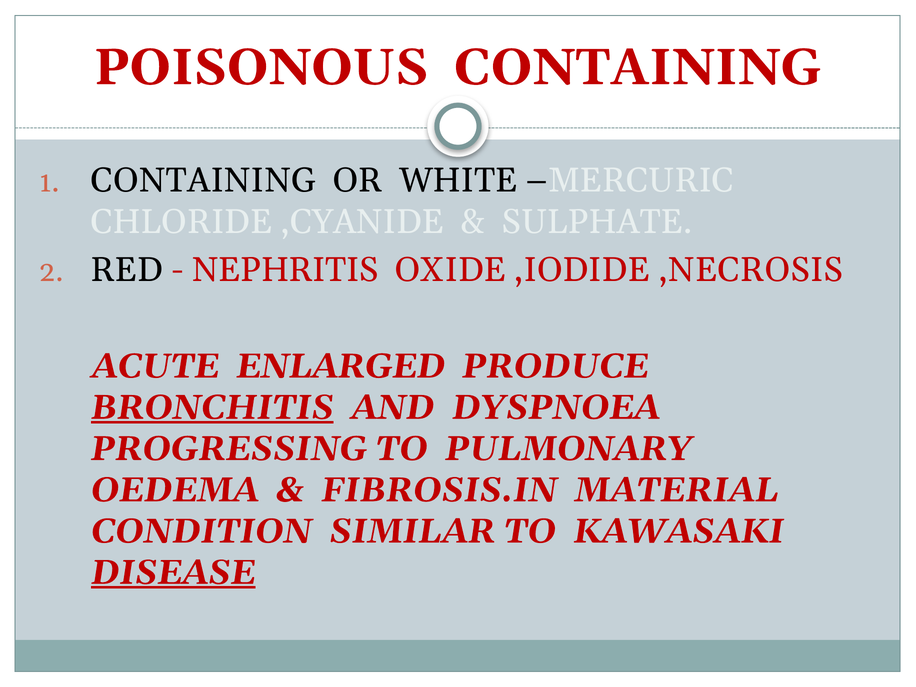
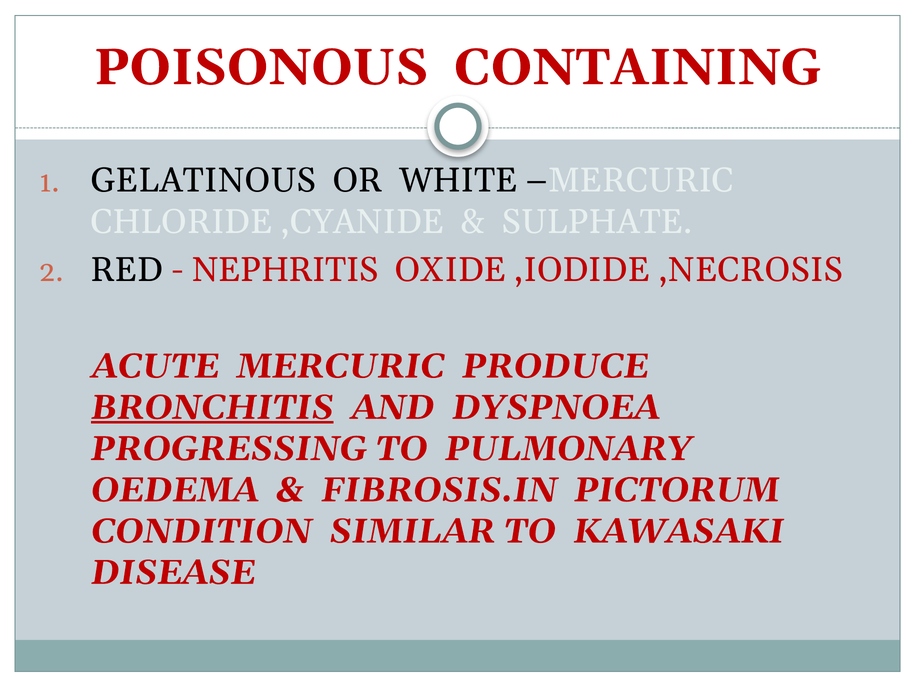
CONTAINING: CONTAINING -> GELATINOUS (203, 181)
ACUTE ENLARGED: ENLARGED -> MERCURIC (341, 366)
MATERIAL: MATERIAL -> PICTORUM (677, 490)
DISEASE underline: present -> none (173, 572)
